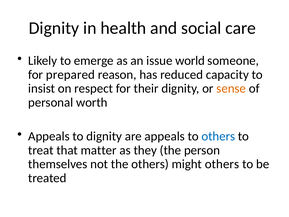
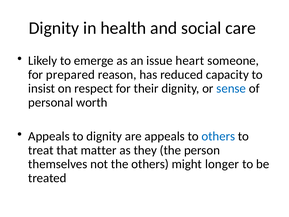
world: world -> heart (190, 61)
sense colour: orange -> blue (231, 88)
might others: others -> longer (222, 164)
